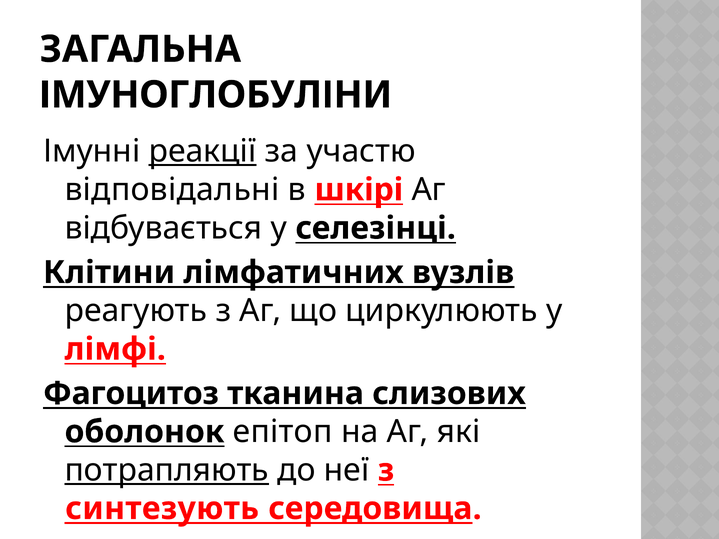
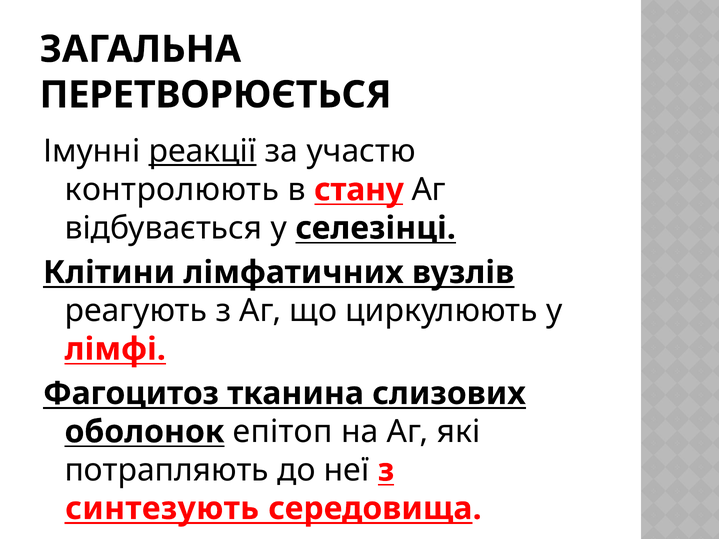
ІМУНОГЛОБУЛІНИ: ІМУНОГЛОБУЛІНИ -> ПЕРЕТВОРЮЄТЬСЯ (216, 95)
відповідальні: відповідальні -> контролюють (172, 190)
шкірі: шкірі -> стану (359, 190)
потрапляють underline: present -> none (167, 470)
